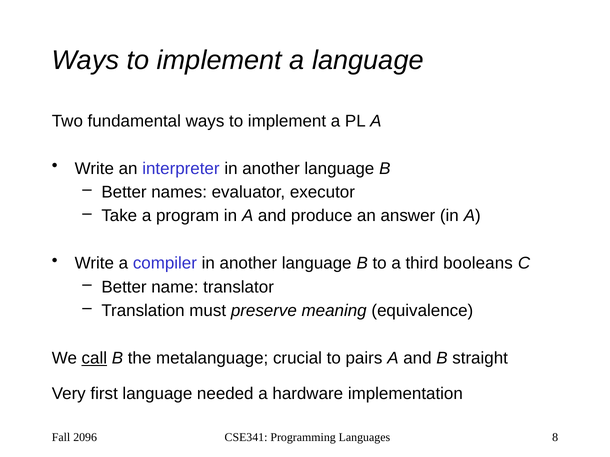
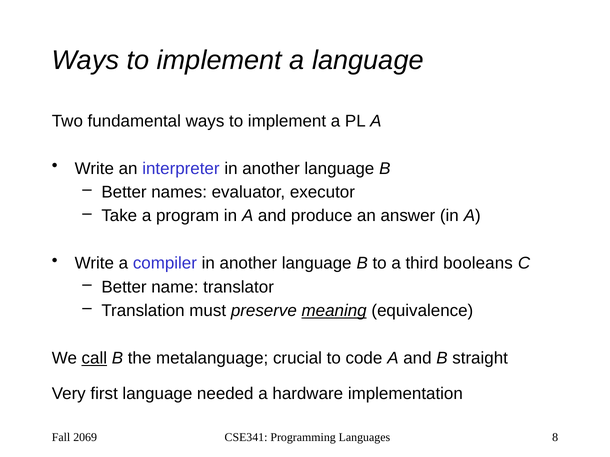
meaning underline: none -> present (334, 311)
pairs: pairs -> code (364, 358)
2096: 2096 -> 2069 (85, 438)
